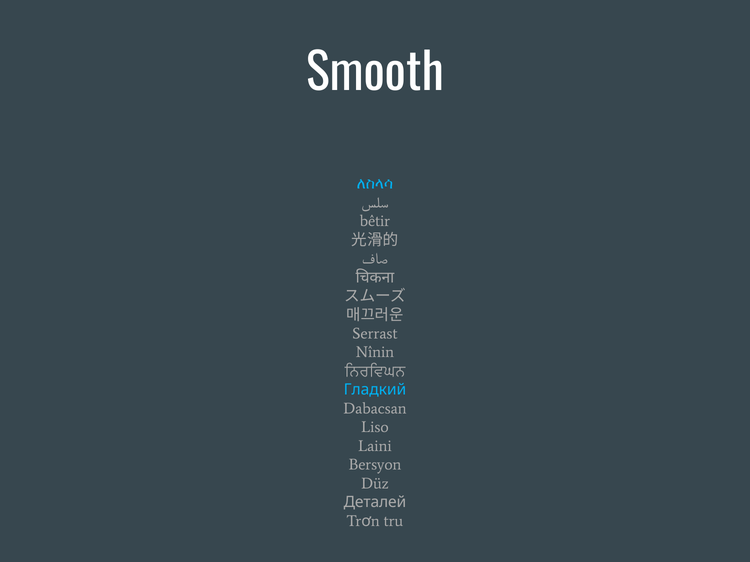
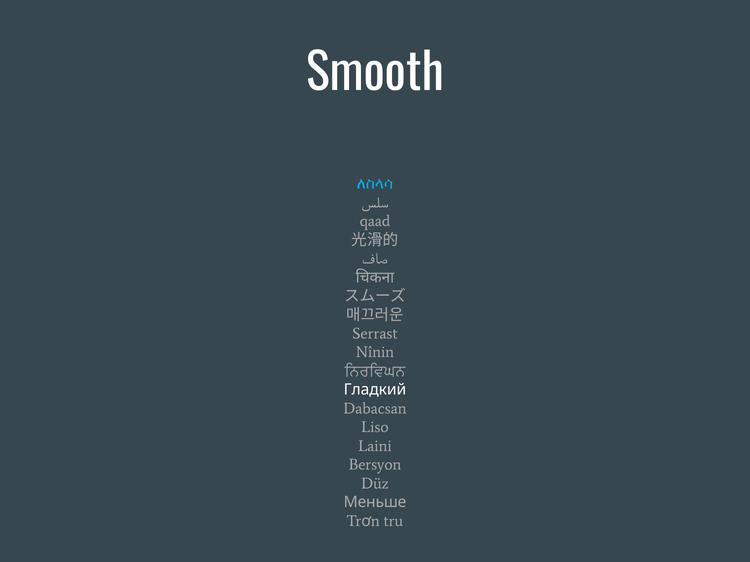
bêtir: bêtir -> qaad (375, 221)
Гладкий colour: light blue -> white (375, 390)
Деталей: Деталей -> Меньше (375, 503)
